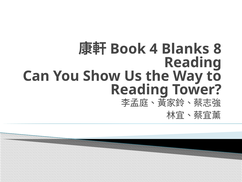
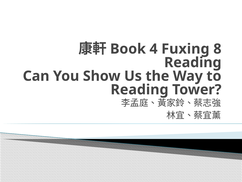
Blanks: Blanks -> Fuxing (185, 49)
